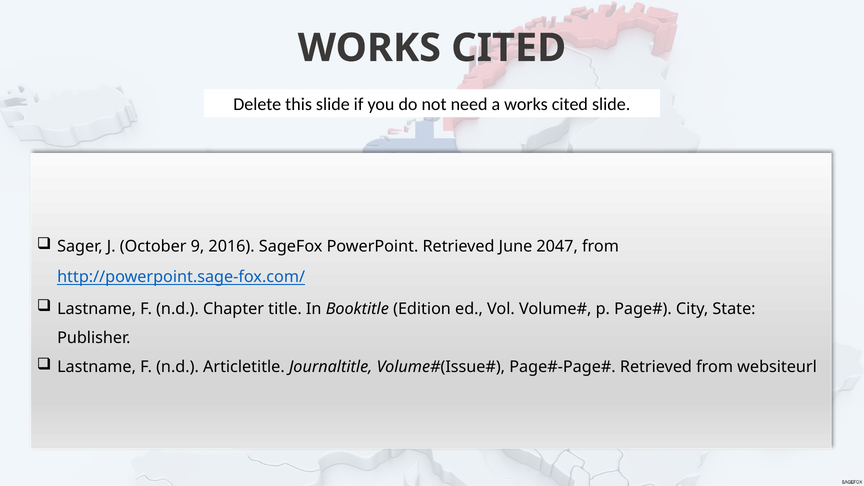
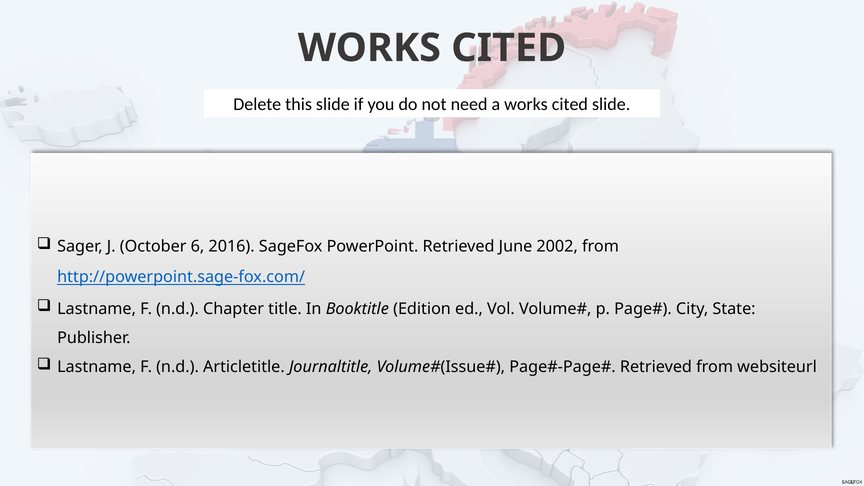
9: 9 -> 6 (198, 247)
2047: 2047 -> 2002 (557, 247)
